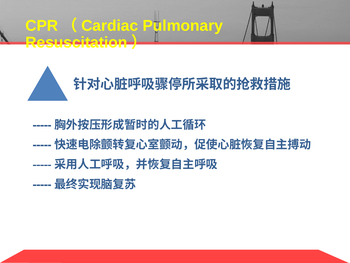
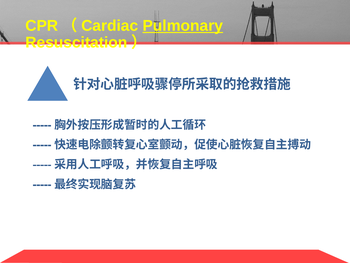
Pulmonary underline: none -> present (183, 26)
